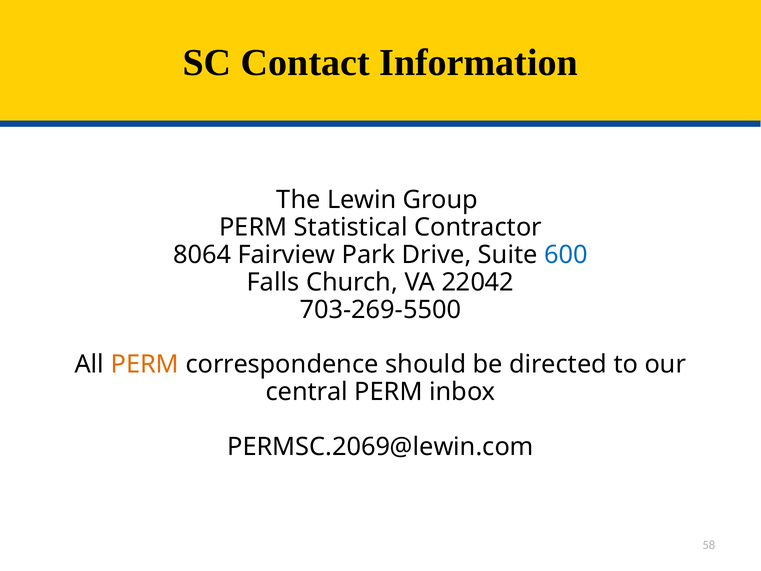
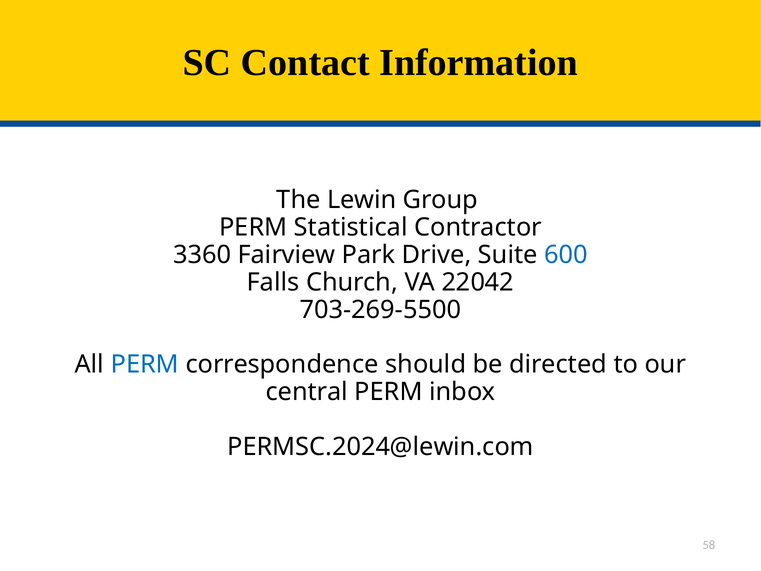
8064: 8064 -> 3360 (202, 255)
PERM colour: orange -> blue (145, 364)
PERMSC.2069@lewin.com: PERMSC.2069@lewin.com -> PERMSC.2024@lewin.com (380, 446)
